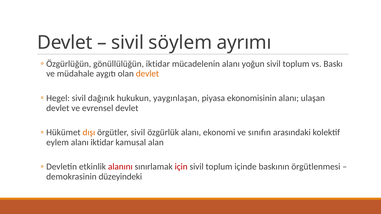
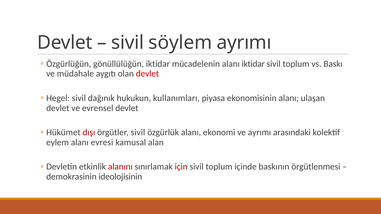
alanı yoğun: yoğun -> iktidar (253, 64)
devlet colour: orange -> red (147, 74)
yaygınlaşan: yaygınlaşan -> kullanımları (176, 98)
dışı colour: orange -> red (89, 133)
ve sınıfın: sınıfın -> ayrımı (259, 133)
alanı iktidar: iktidar -> evresi (102, 142)
düzeyindeki: düzeyindeki -> ideolojisinin (120, 177)
